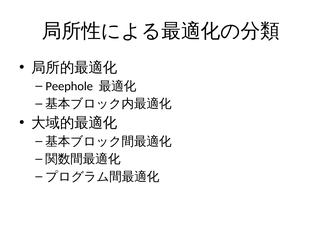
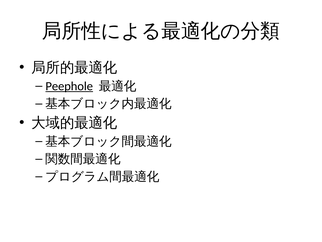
Peephole underline: none -> present (69, 86)
